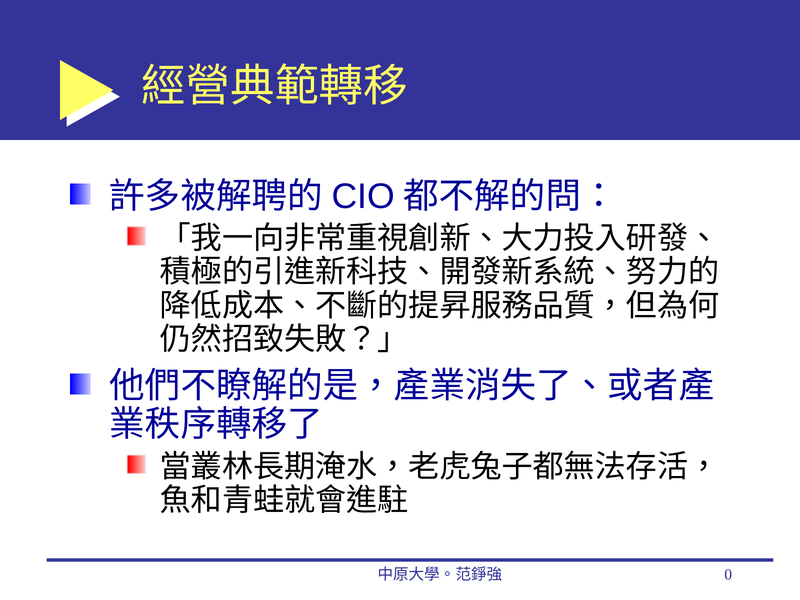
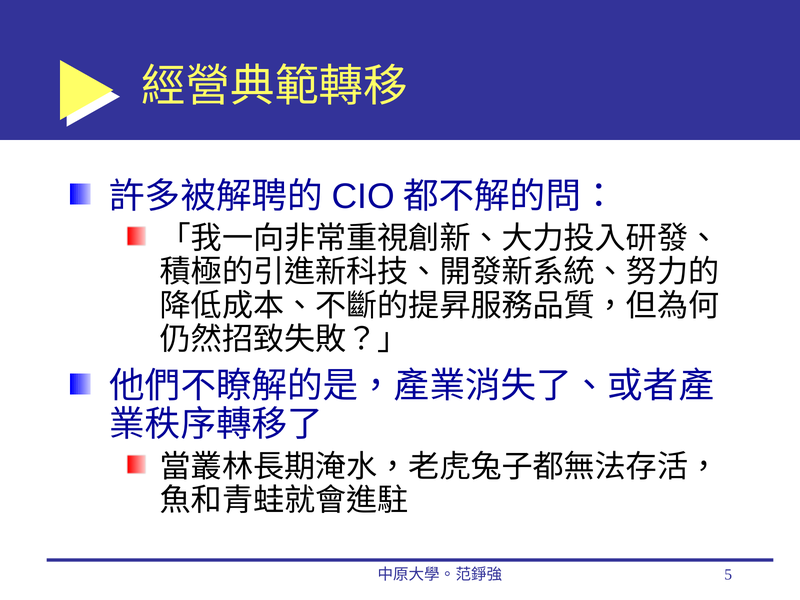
0: 0 -> 5 (728, 574)
